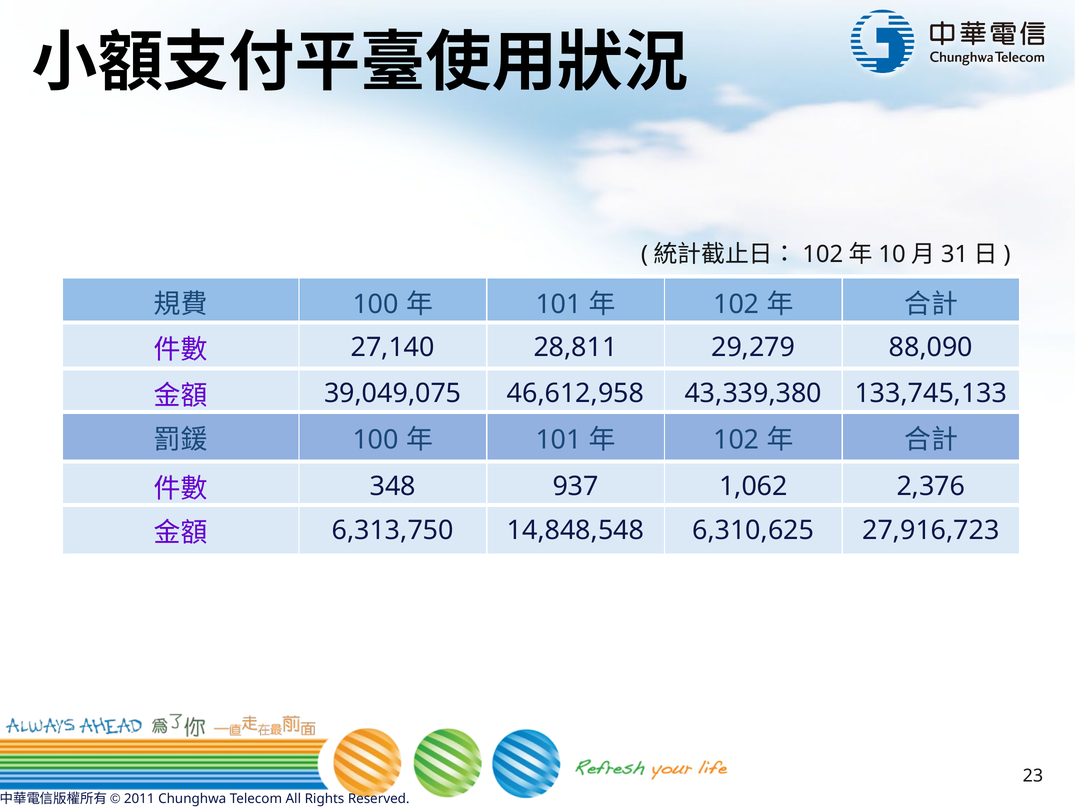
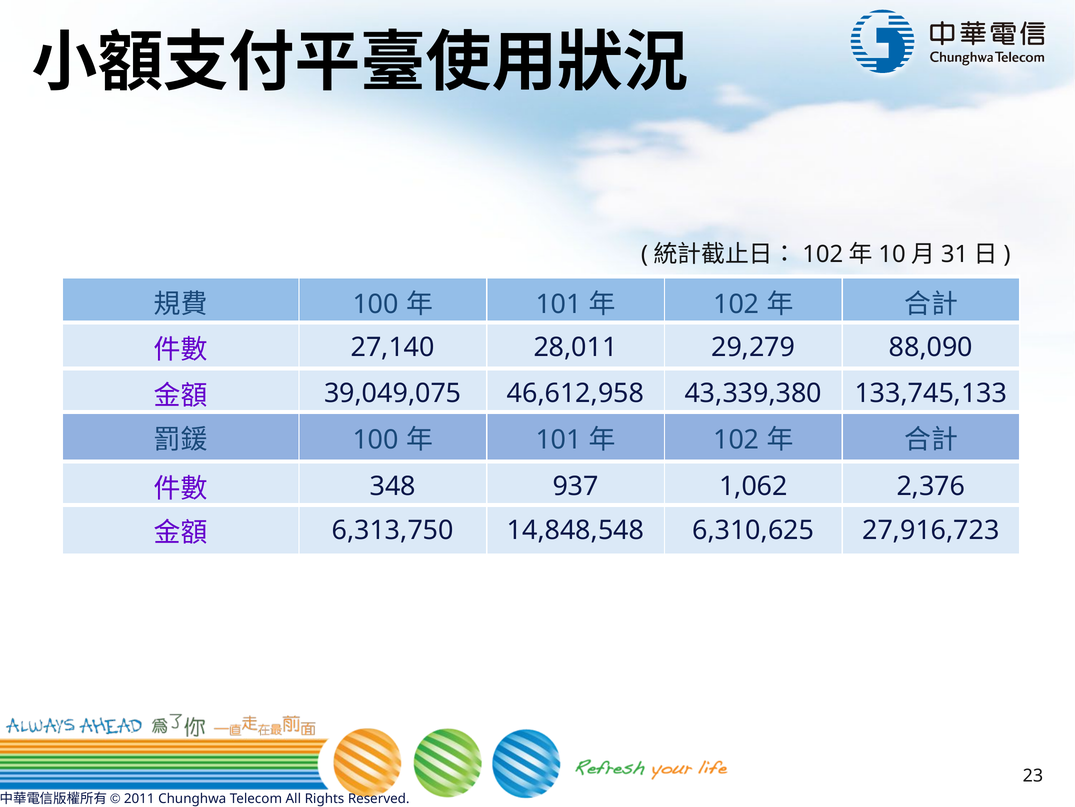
28,811: 28,811 -> 28,011 (576, 347)
